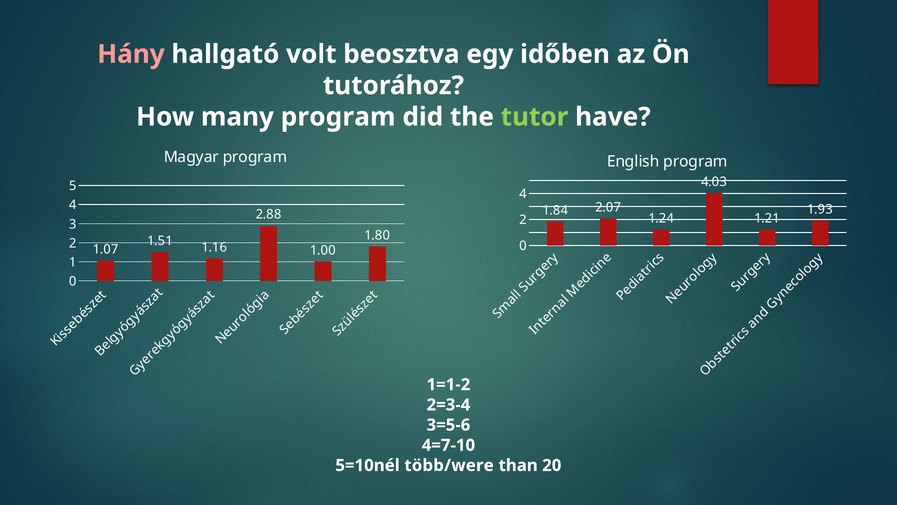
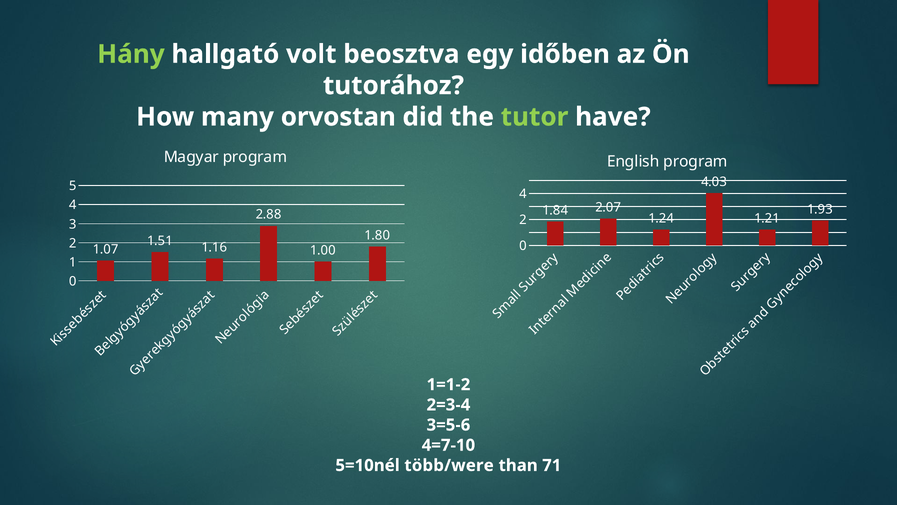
Hány colour: pink -> light green (131, 54)
many program: program -> orvostan (338, 117)
20: 20 -> 71 (552, 465)
